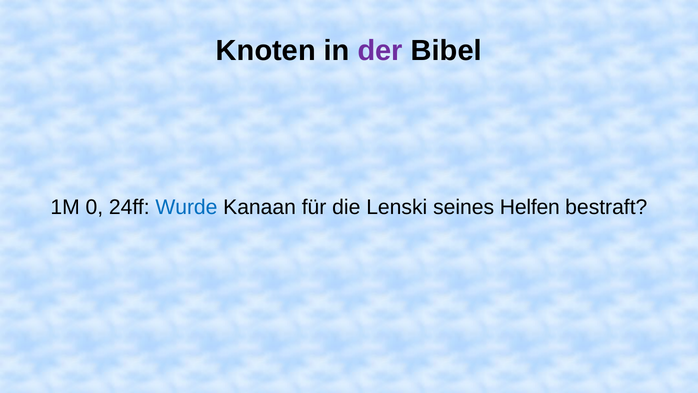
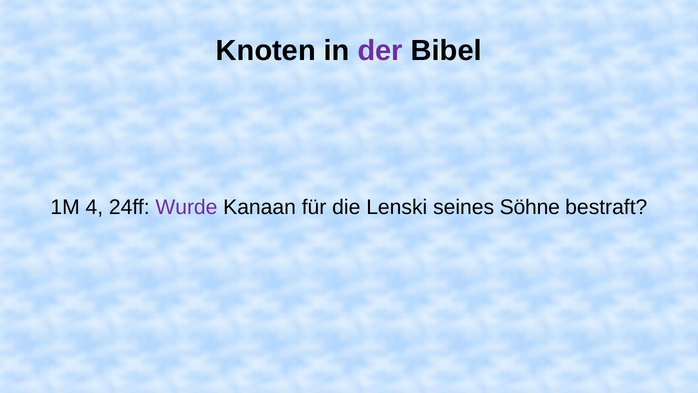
0: 0 -> 4 (94, 207)
Wurde colour: blue -> purple (186, 207)
Helfen: Helfen -> Söhne (530, 207)
